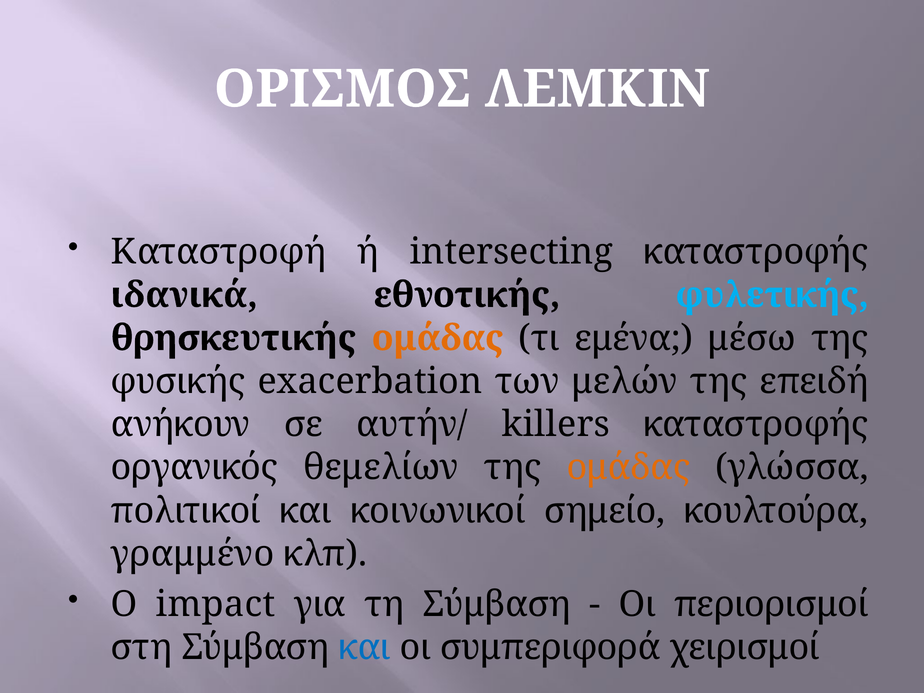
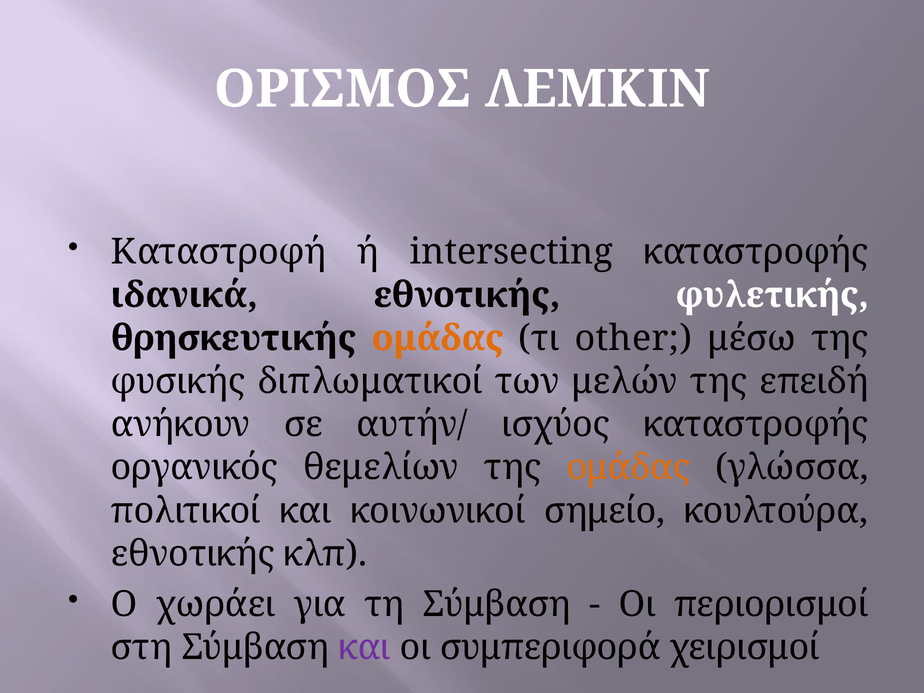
φυλετικής colour: light blue -> white (772, 295)
εμένα: εμένα -> other (633, 338)
exacerbation: exacerbation -> διπλωματικοί (370, 381)
killers: killers -> ισχύος (556, 424)
γραμμένο: γραμμένο -> εθνοτικής (193, 554)
impact: impact -> χωράει (216, 604)
και colour: blue -> purple (365, 647)
